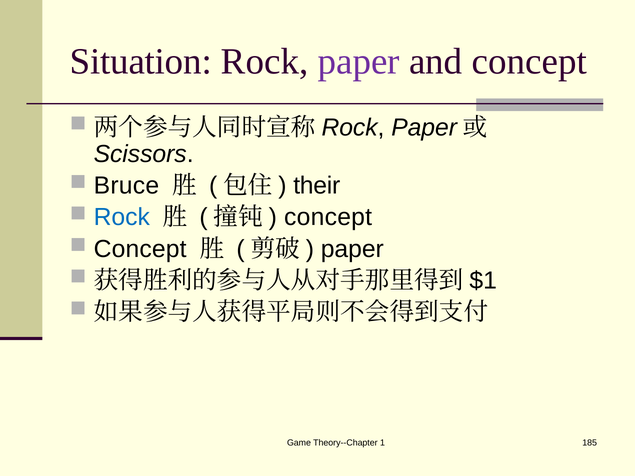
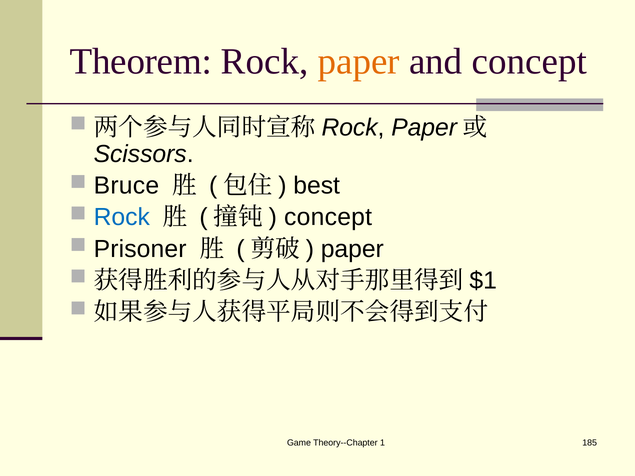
Situation: Situation -> Theorem (141, 62)
paper colour: purple -> orange (359, 62)
their: their -> best (317, 186)
Concept: Concept -> Prisoner (140, 249)
